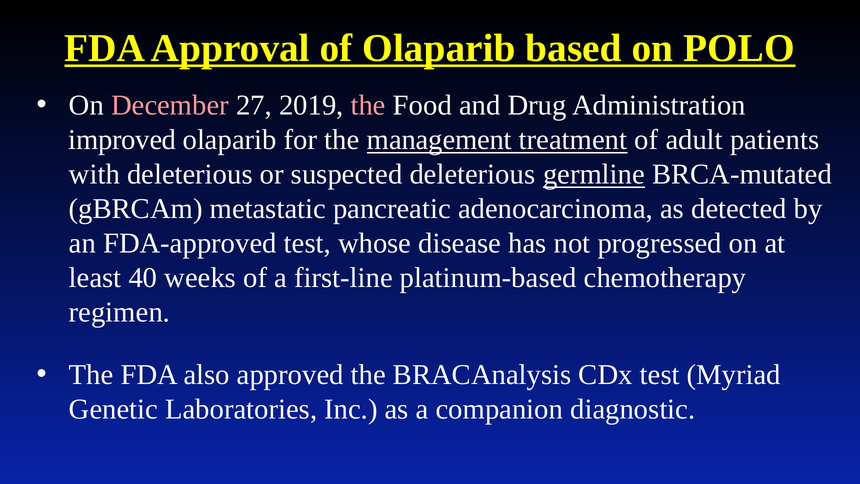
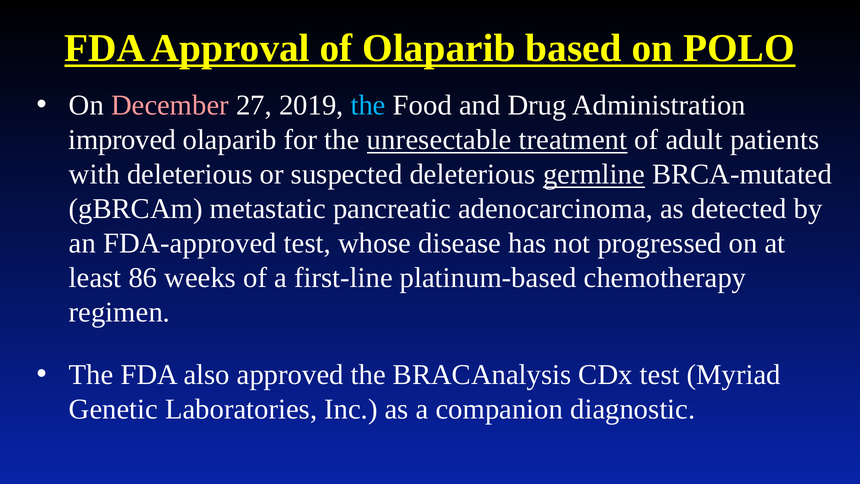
the colour: pink -> light blue (368, 105)
management: management -> unresectable (439, 140)
40: 40 -> 86 (143, 278)
